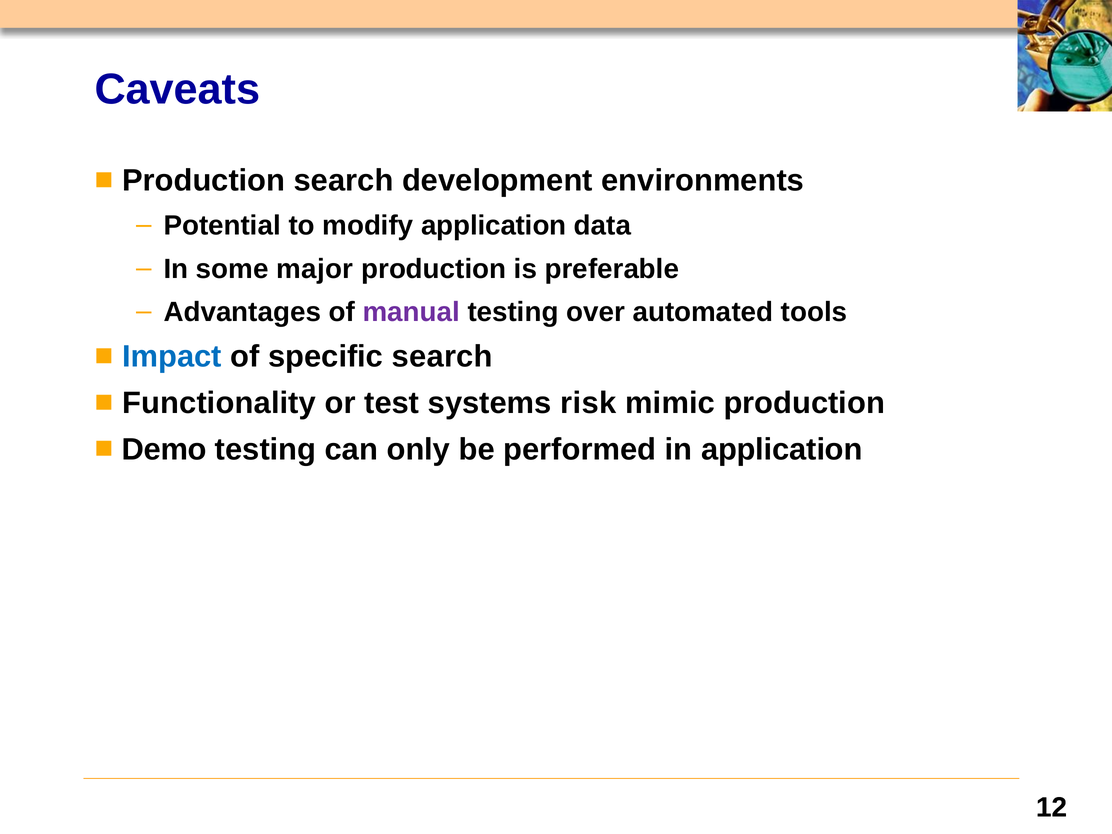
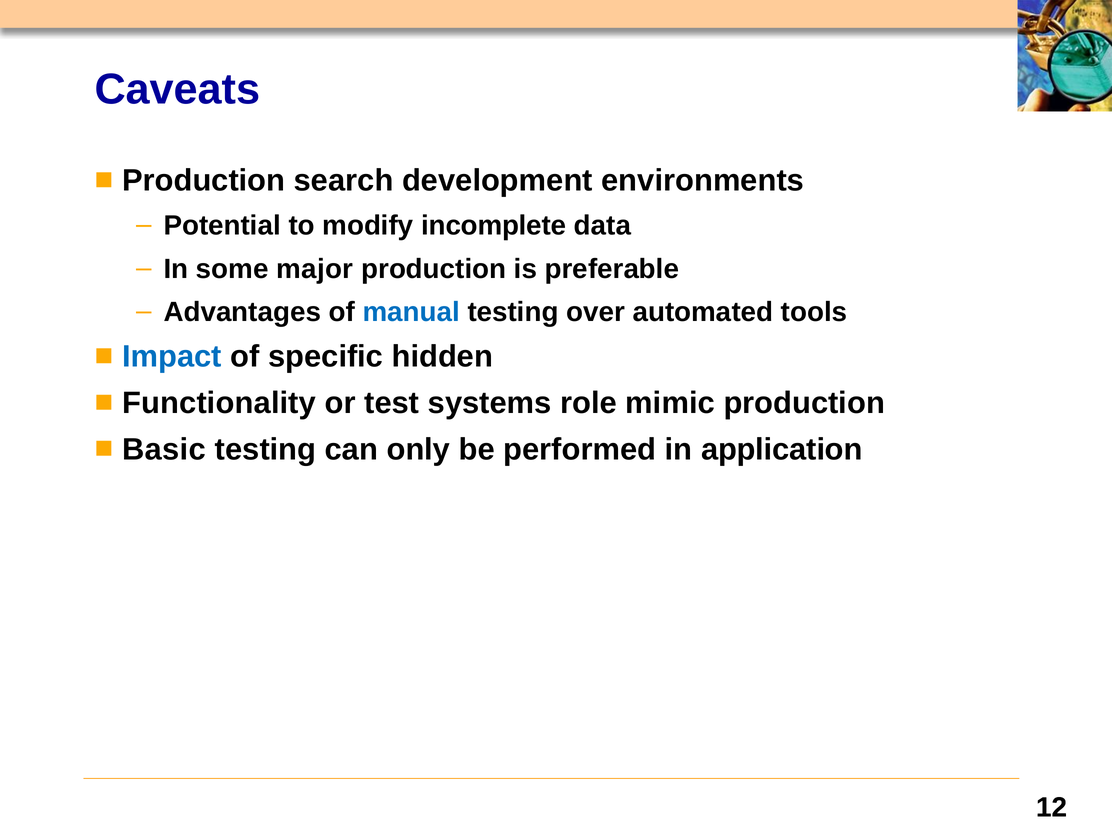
modify application: application -> incomplete (494, 226)
manual colour: purple -> blue (411, 312)
specific search: search -> hidden (442, 357)
risk: risk -> role (589, 403)
Demo: Demo -> Basic (164, 449)
